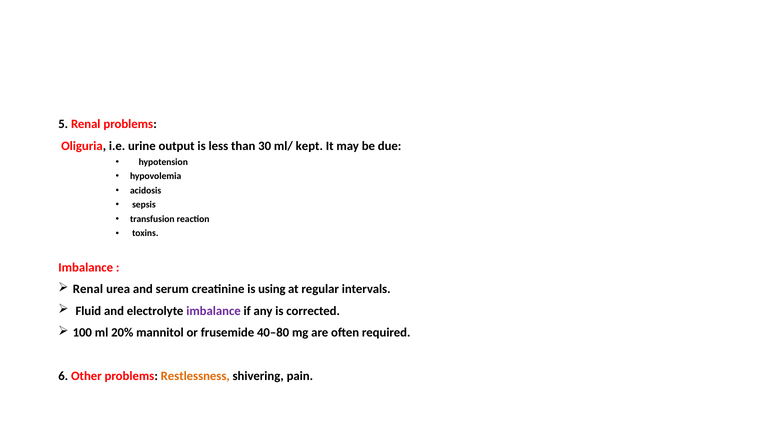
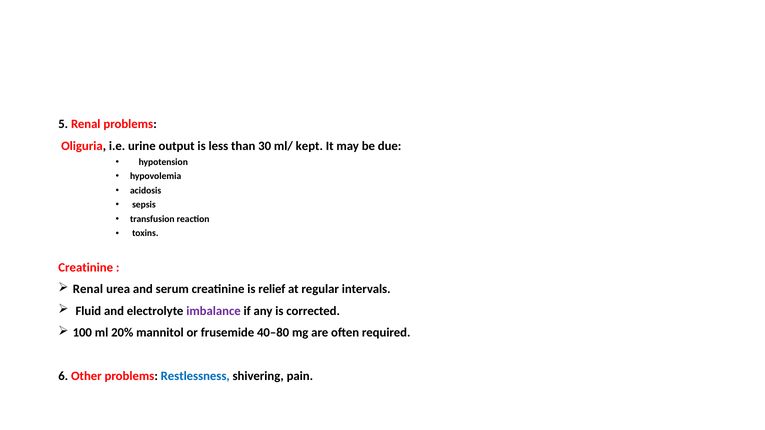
Imbalance: Imbalance -> Creatinine (86, 268)
using: using -> relief (272, 289)
Restlessness colour: orange -> blue (195, 376)
